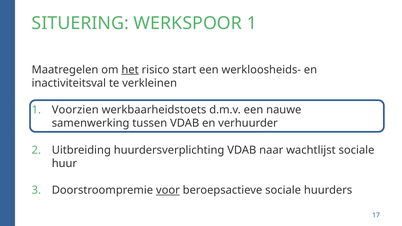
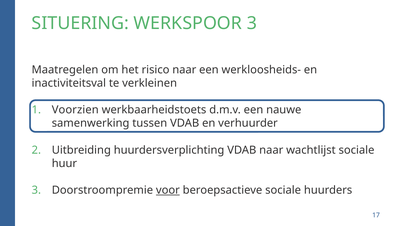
WERKSPOOR 1: 1 -> 3 (252, 23)
het underline: present -> none (130, 70)
risico start: start -> naar (184, 70)
